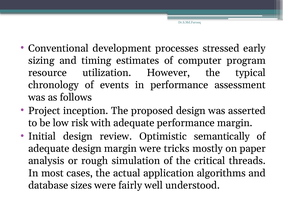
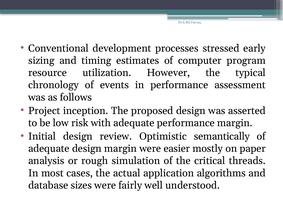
tricks: tricks -> easier (177, 149)
